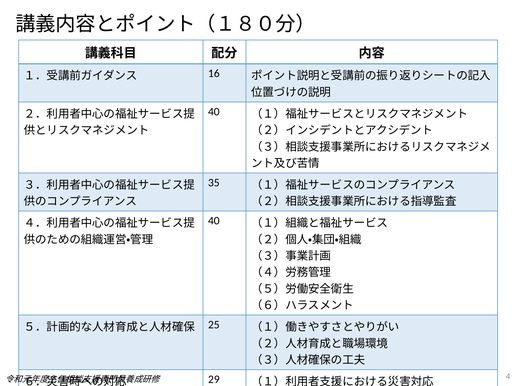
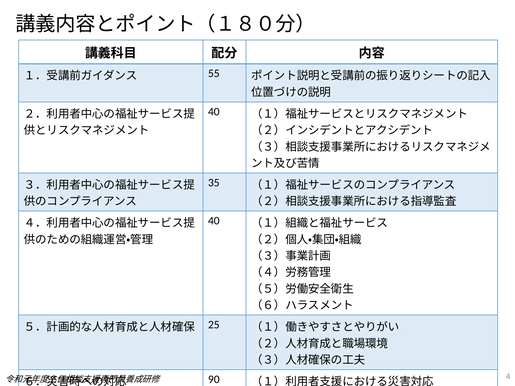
16: 16 -> 55 (214, 74)
29: 29 -> 90 (214, 380)
